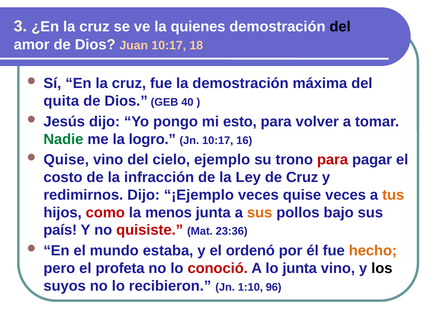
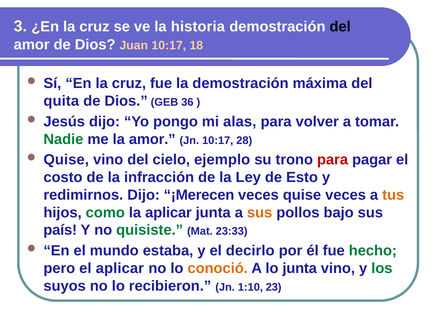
quienes: quienes -> historia (198, 27)
40: 40 -> 36 (187, 102)
esto: esto -> alas (240, 122)
la logro: logro -> amor (152, 139)
16: 16 -> 28 (244, 140)
de Cruz: Cruz -> Esto (302, 177)
¡Ejemplo: ¡Ejemplo -> ¡Merecen (199, 195)
como colour: red -> green (105, 213)
la menos: menos -> aplicar (168, 213)
quisiste colour: red -> green (150, 230)
23:36: 23:36 -> 23:33 (232, 231)
ordenó: ordenó -> decirlo (250, 251)
hecho colour: orange -> green (373, 251)
el profeta: profeta -> aplicar (120, 268)
conoció colour: red -> orange (218, 268)
los colour: black -> green (382, 268)
96: 96 -> 23 (274, 287)
